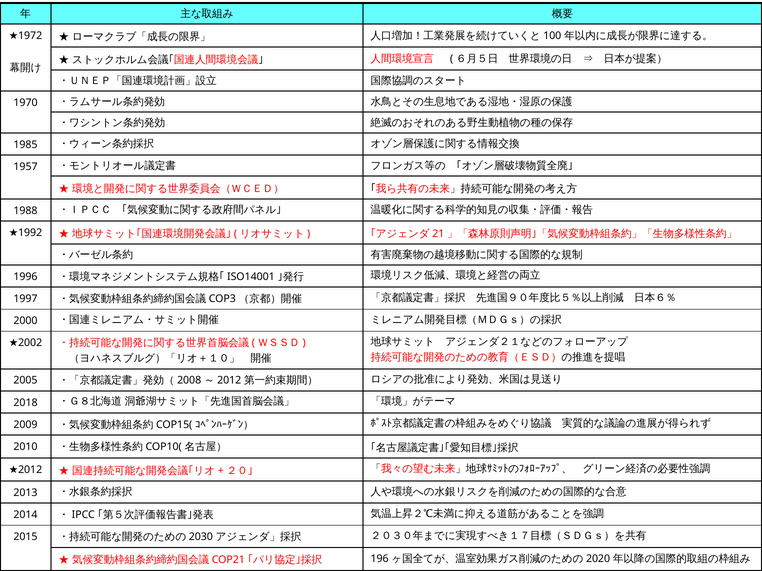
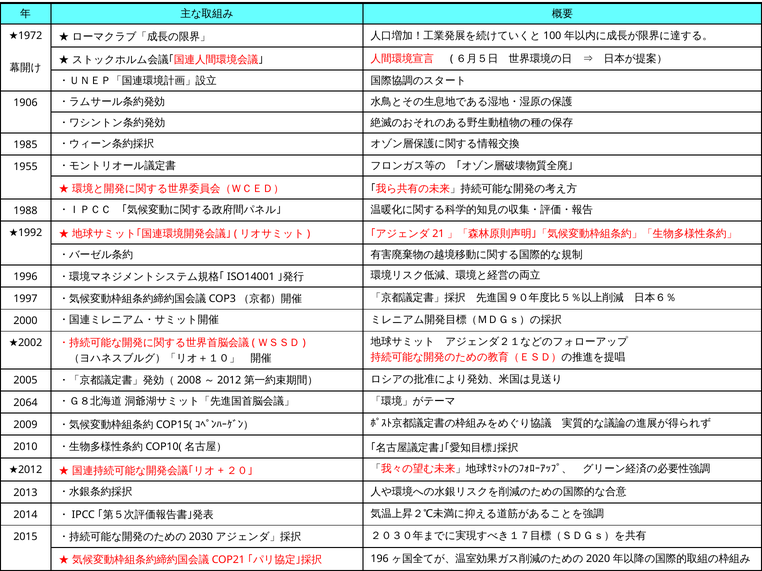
1970: 1970 -> 1906 (26, 103)
1957: 1957 -> 1955 (26, 167)
2018: 2018 -> 2064 (26, 403)
